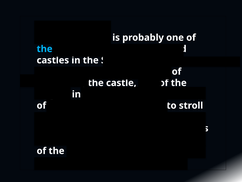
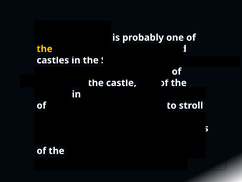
the colour: light blue -> yellow (45, 49)
